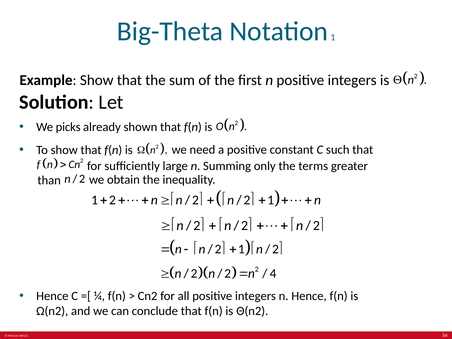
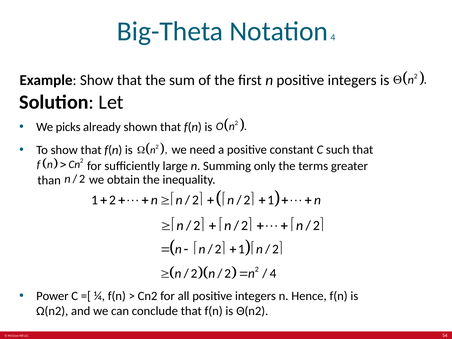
Notation 1: 1 -> 4 (333, 37)
Hence: Hence -> Power (52, 296)
